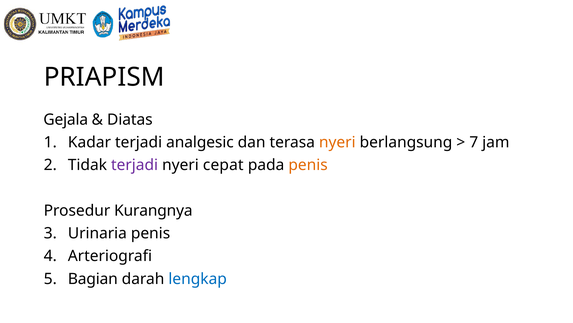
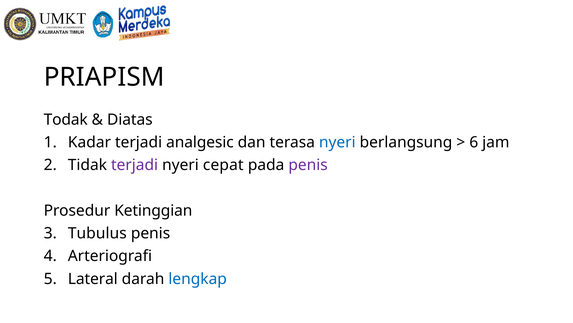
Gejala: Gejala -> Todak (66, 119)
nyeri colour: orange -> blue (337, 142)
7: 7 -> 6 (474, 142)
penis colour: orange -> purple (308, 165)
Kurangnya: Kurangnya -> Ketinggian (153, 210)
Urinaria: Urinaria -> Tubulus (97, 233)
Bagian: Bagian -> Lateral (93, 278)
